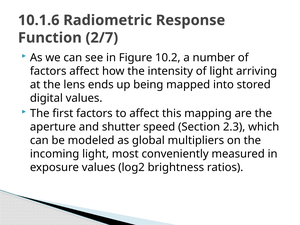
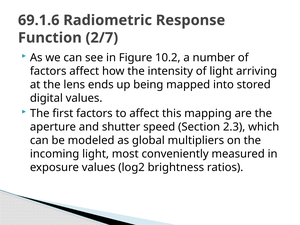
10.1.6: 10.1.6 -> 69.1.6 (39, 20)
